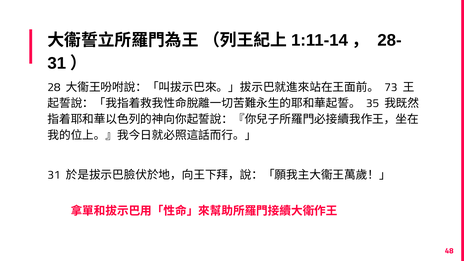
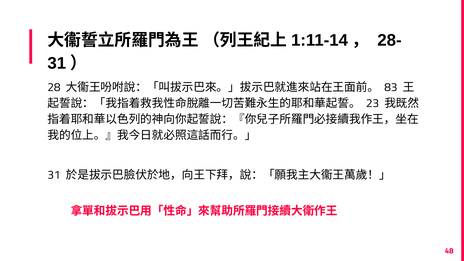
73: 73 -> 83 (391, 87)
35: 35 -> 23 (373, 103)
